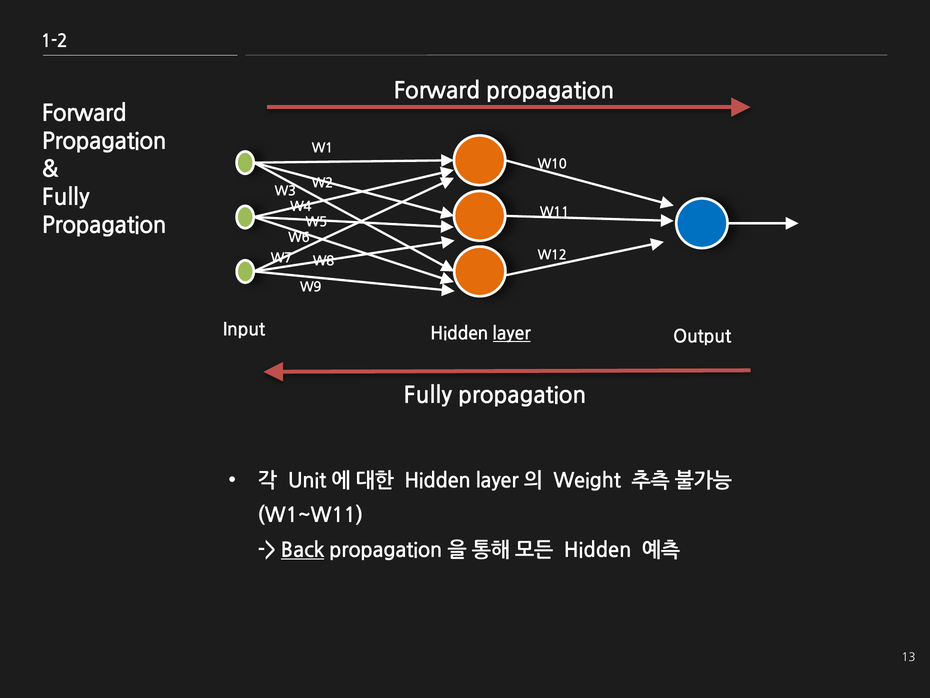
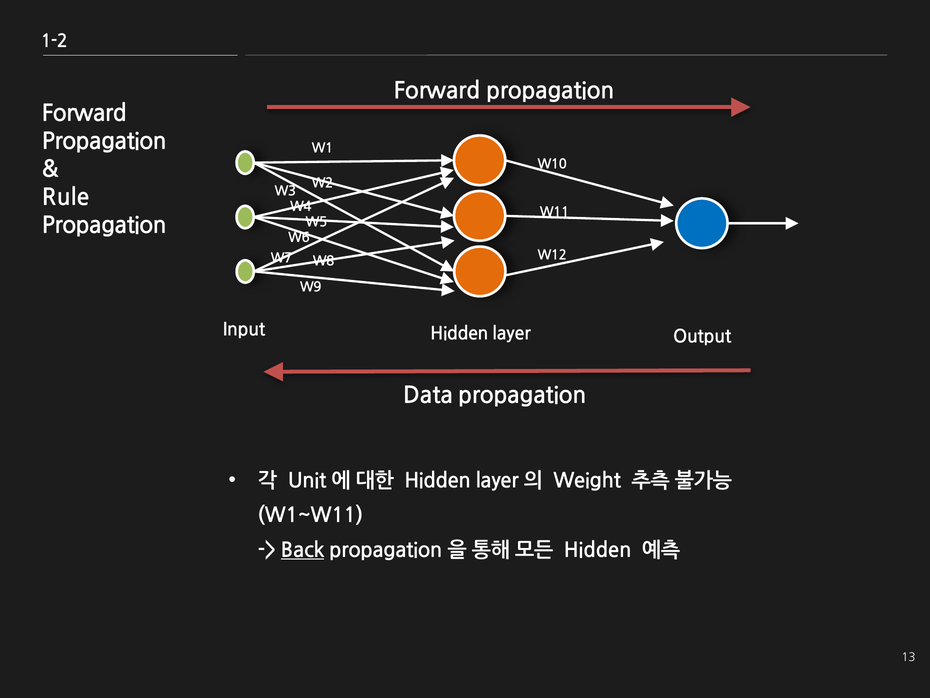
Fully: Fully -> Rule (66, 197)
layer underline: present -> none (512, 333)
Fully: Fully -> Data (428, 395)
